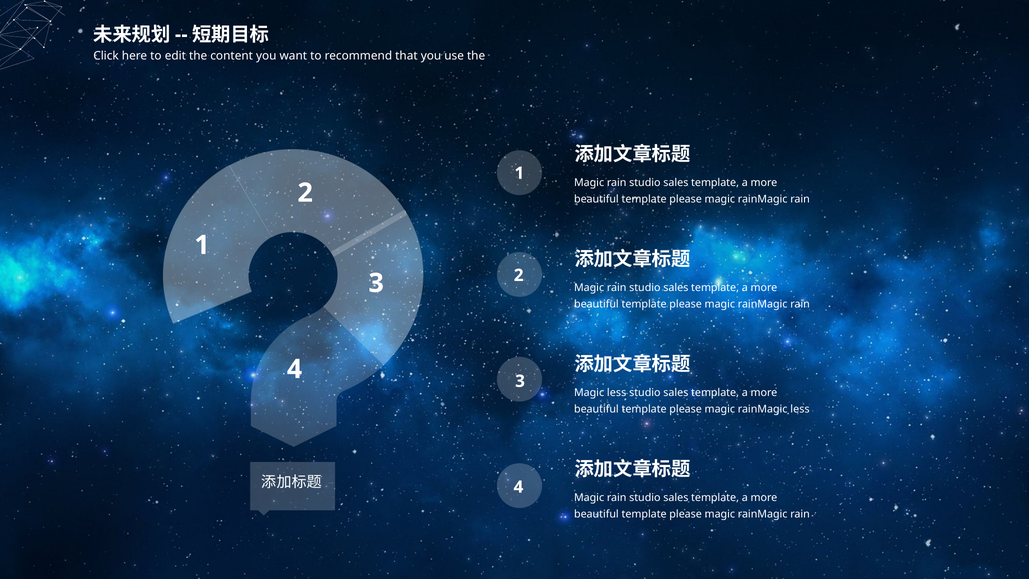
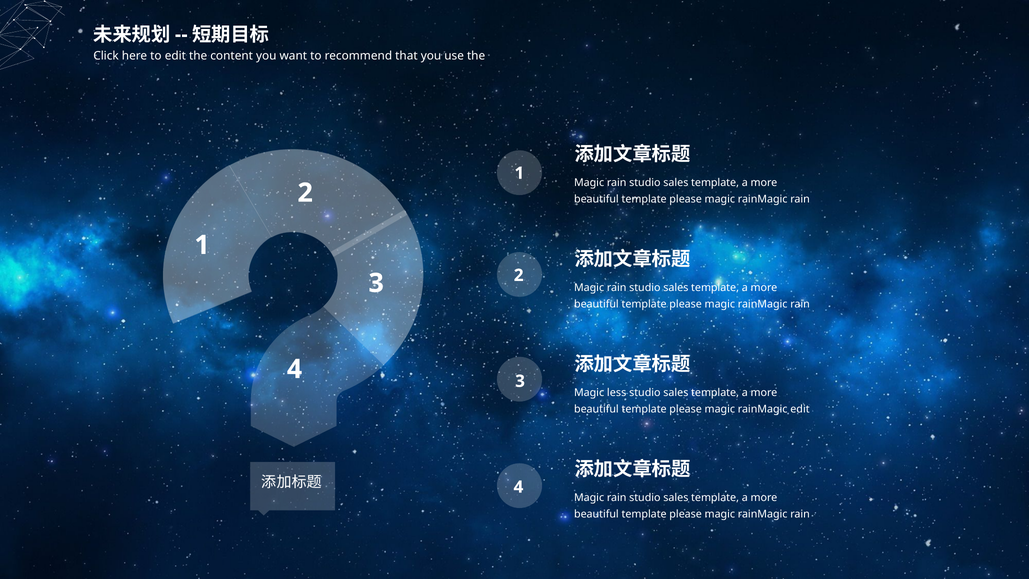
rainMagic less: less -> edit (800, 409)
